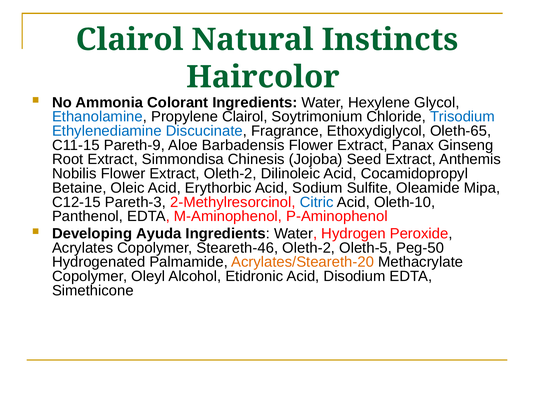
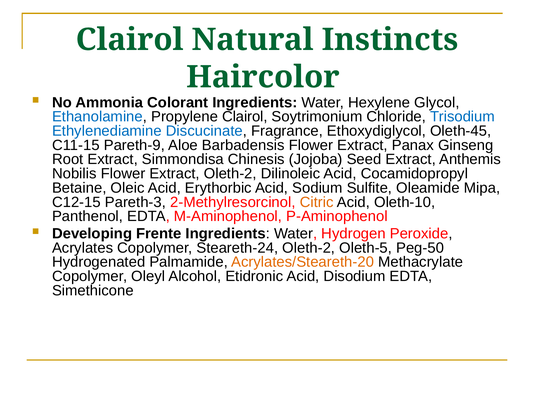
Oleth-65: Oleth-65 -> Oleth-45 (461, 131)
Citric colour: blue -> orange (317, 202)
Ayuda: Ayuda -> Frente (159, 234)
Steareth-46: Steareth-46 -> Steareth-24 (237, 248)
